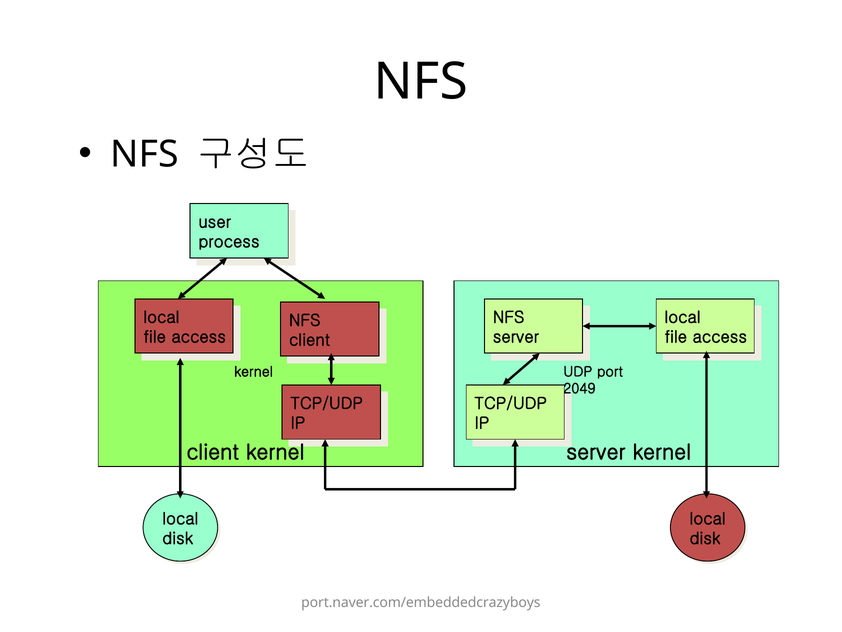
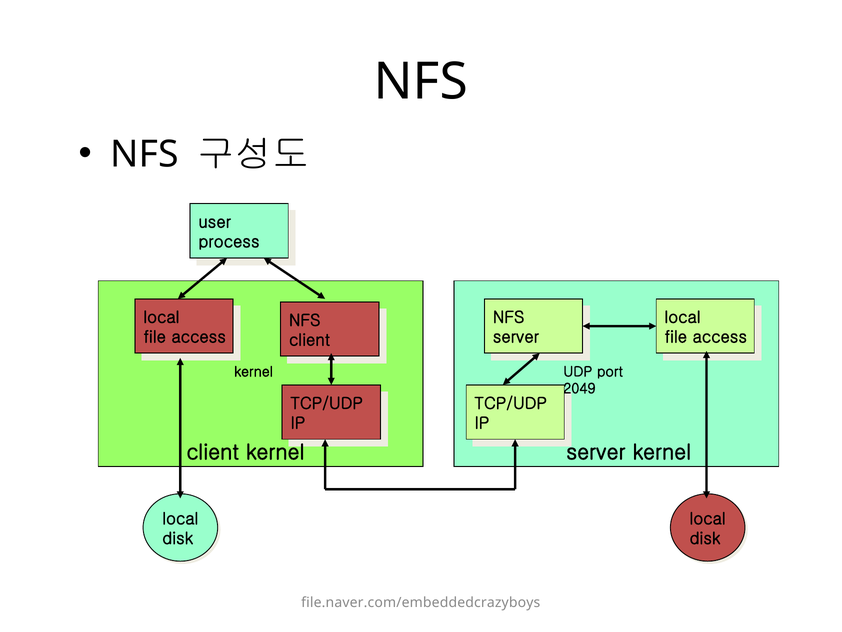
port.naver.com/embeddedcrazyboys: port.naver.com/embeddedcrazyboys -> file.naver.com/embeddedcrazyboys (421, 602)
